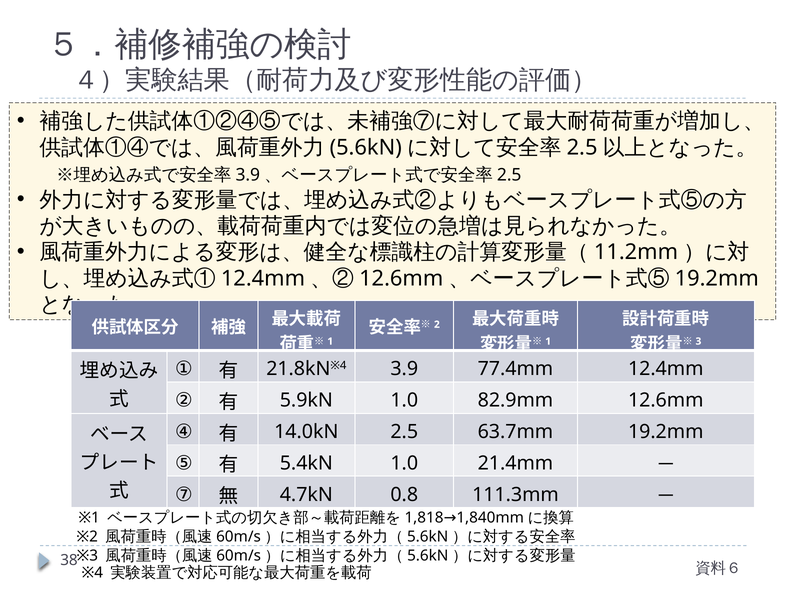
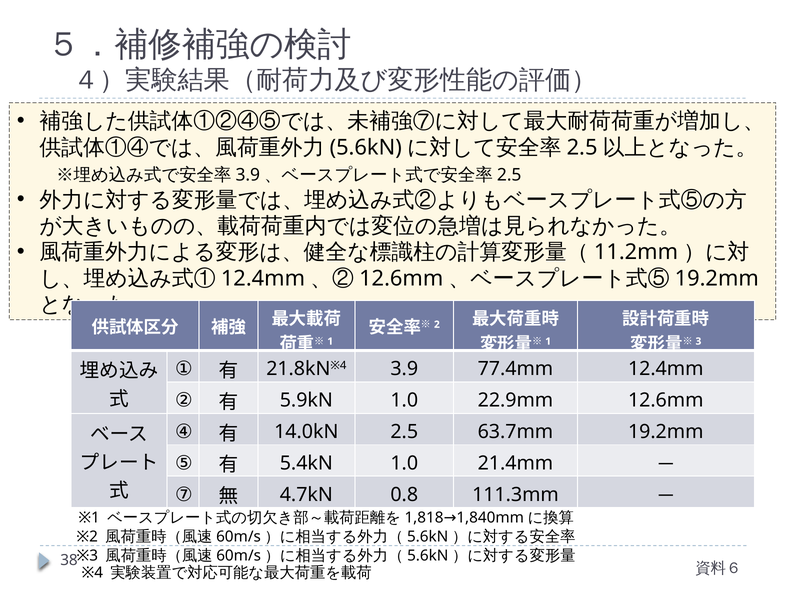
82.9mm: 82.9mm -> 22.9mm (515, 400)
